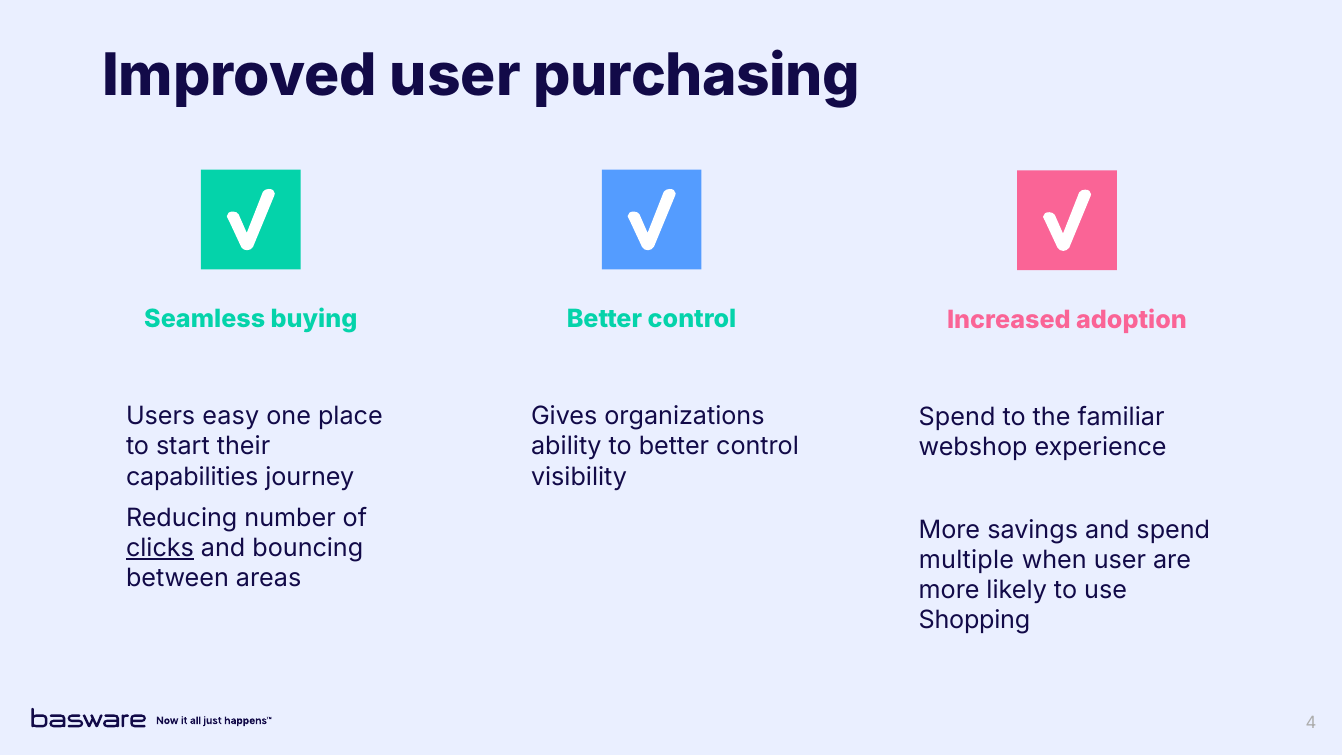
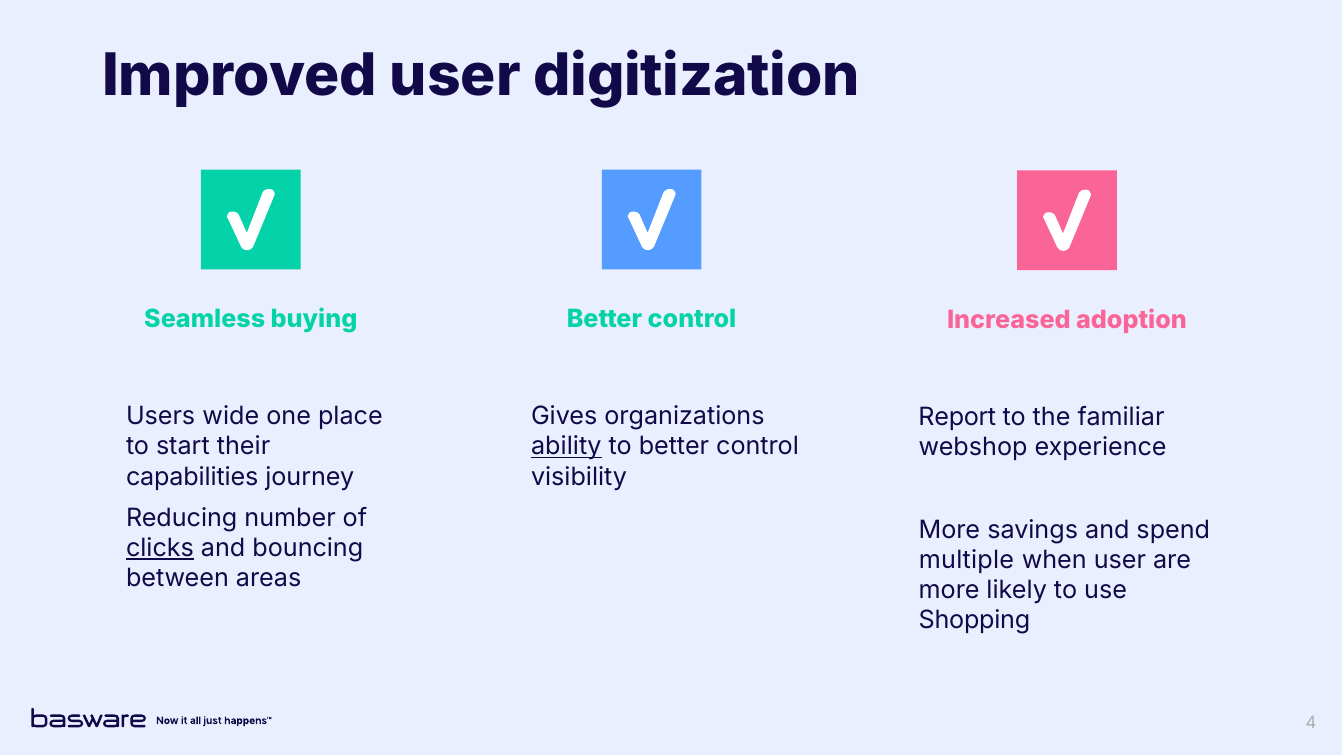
purchasing: purchasing -> digitization (696, 77)
easy: easy -> wide (231, 416)
Spend: Spend -> Report (957, 417)
ability underline: none -> present (566, 446)
